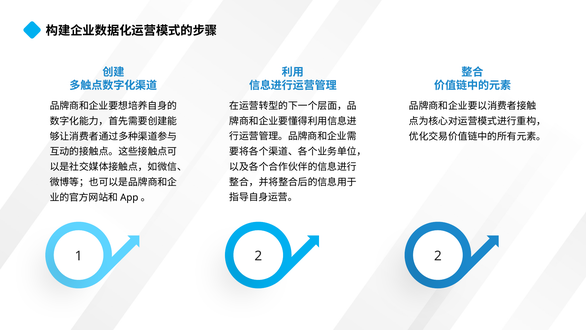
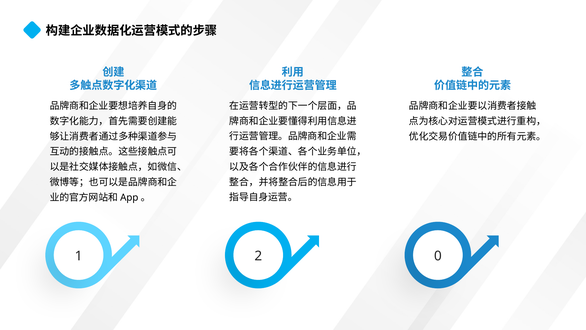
2 2: 2 -> 0 (438, 256)
